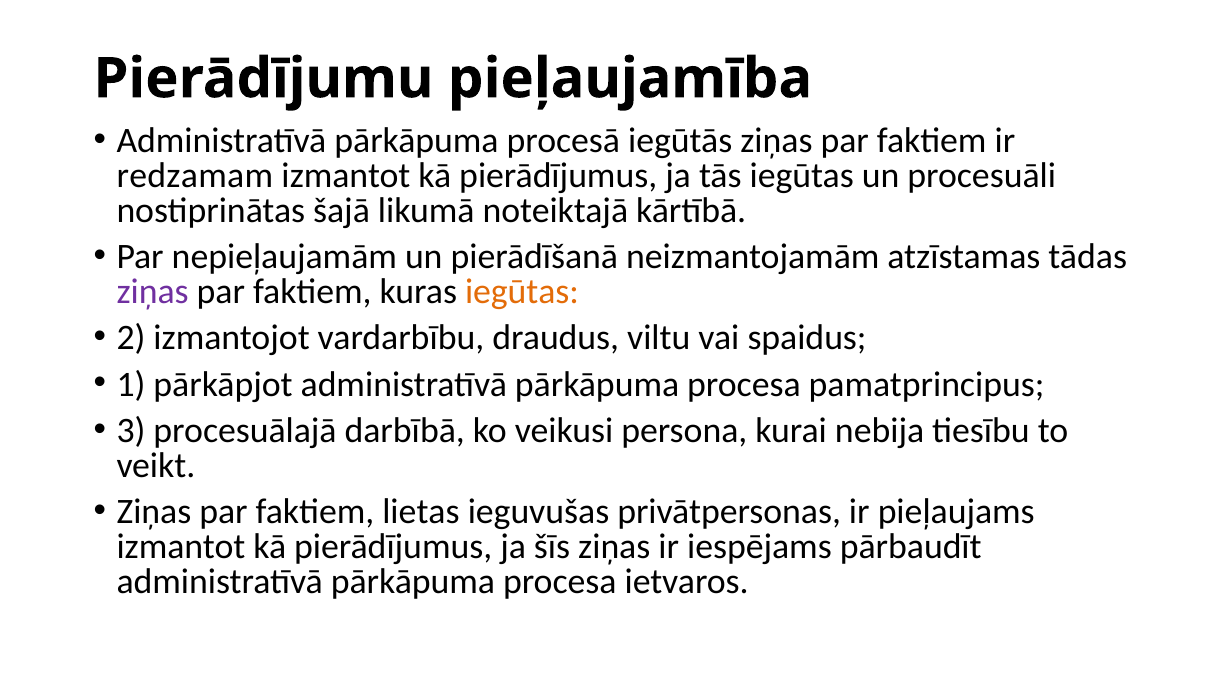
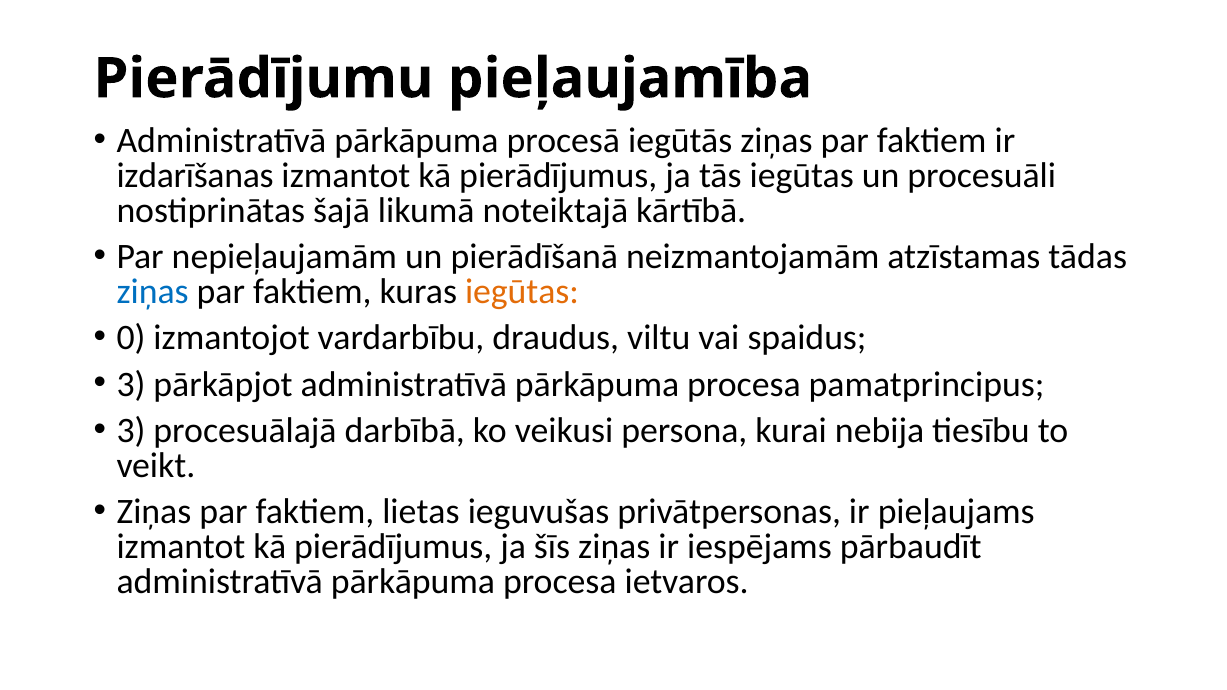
redzamam: redzamam -> izdarīšanas (195, 176)
ziņas colour: purple -> blue (153, 292)
2: 2 -> 0 (131, 338)
1: 1 -> 3 (131, 385)
